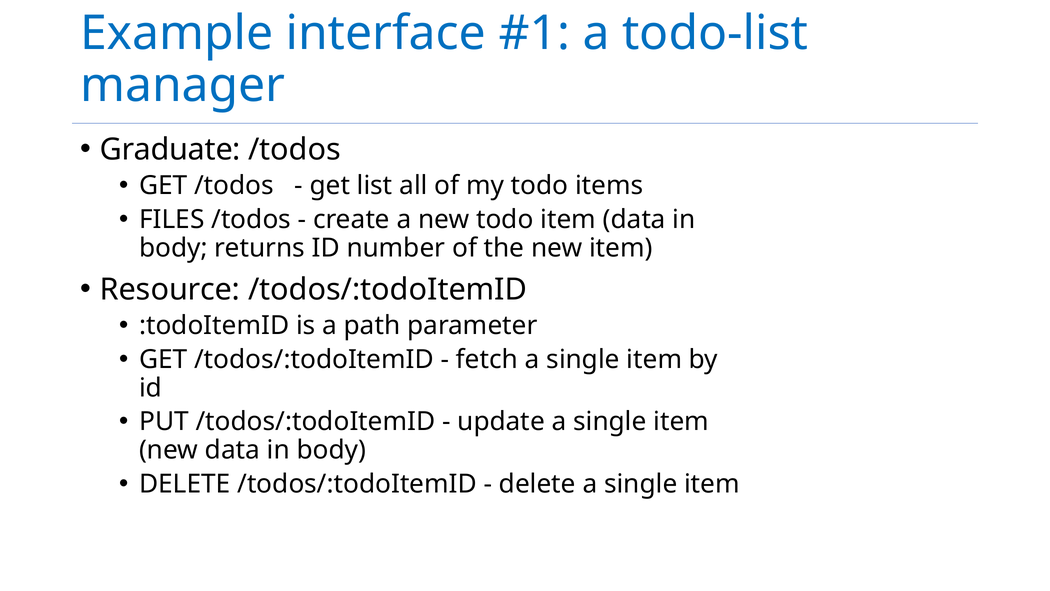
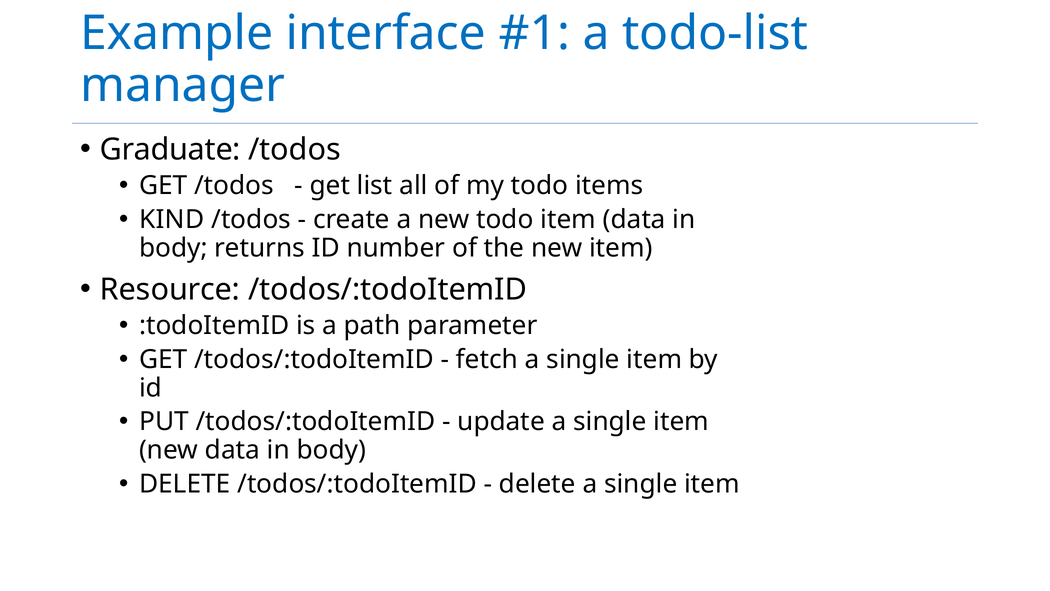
FILES: FILES -> KIND (172, 219)
